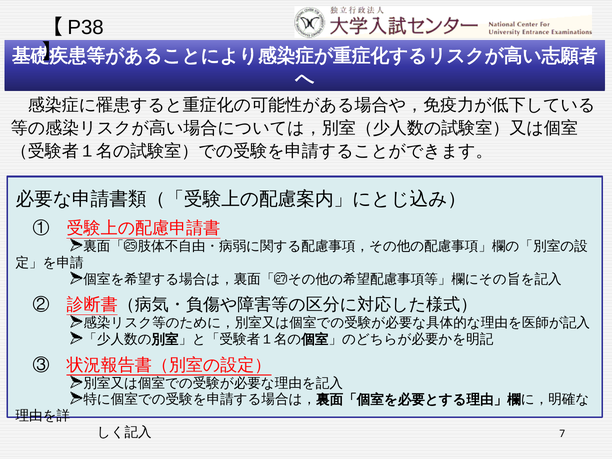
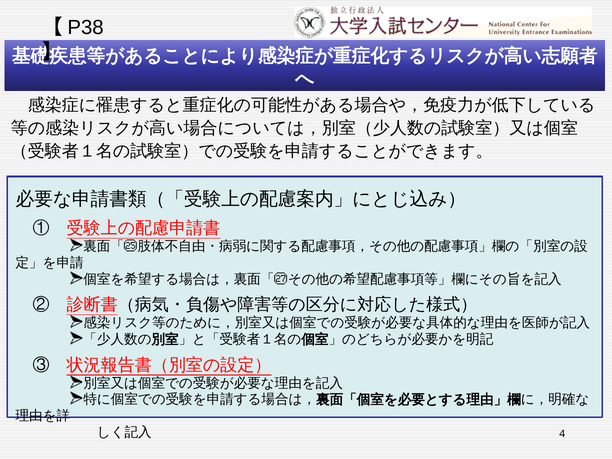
7: 7 -> 4 (562, 434)
